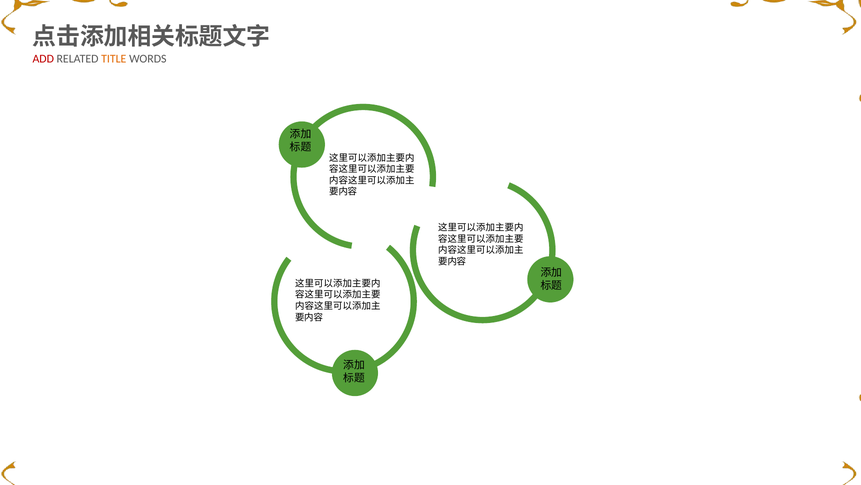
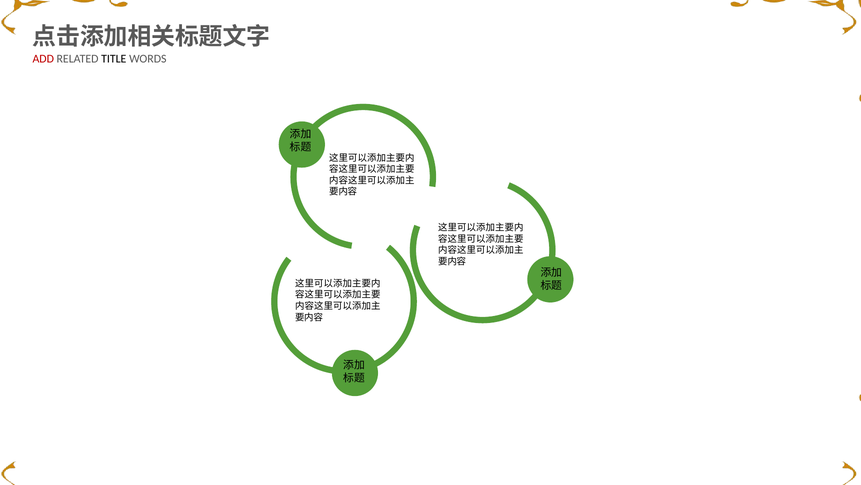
TITLE colour: orange -> black (114, 59)
